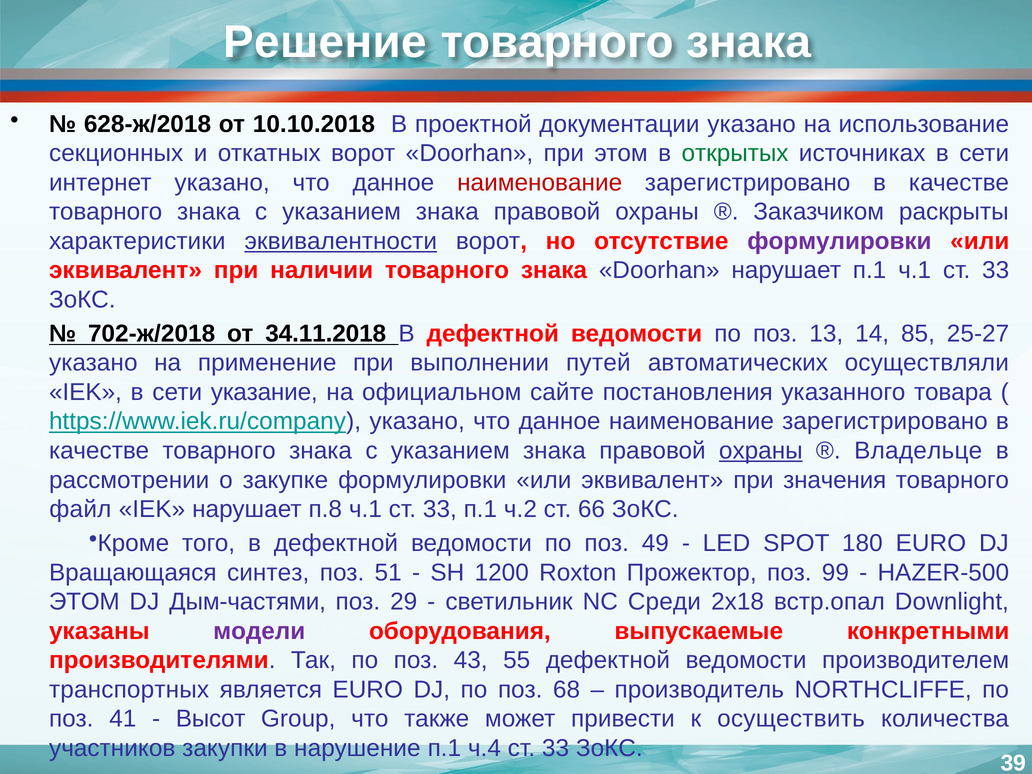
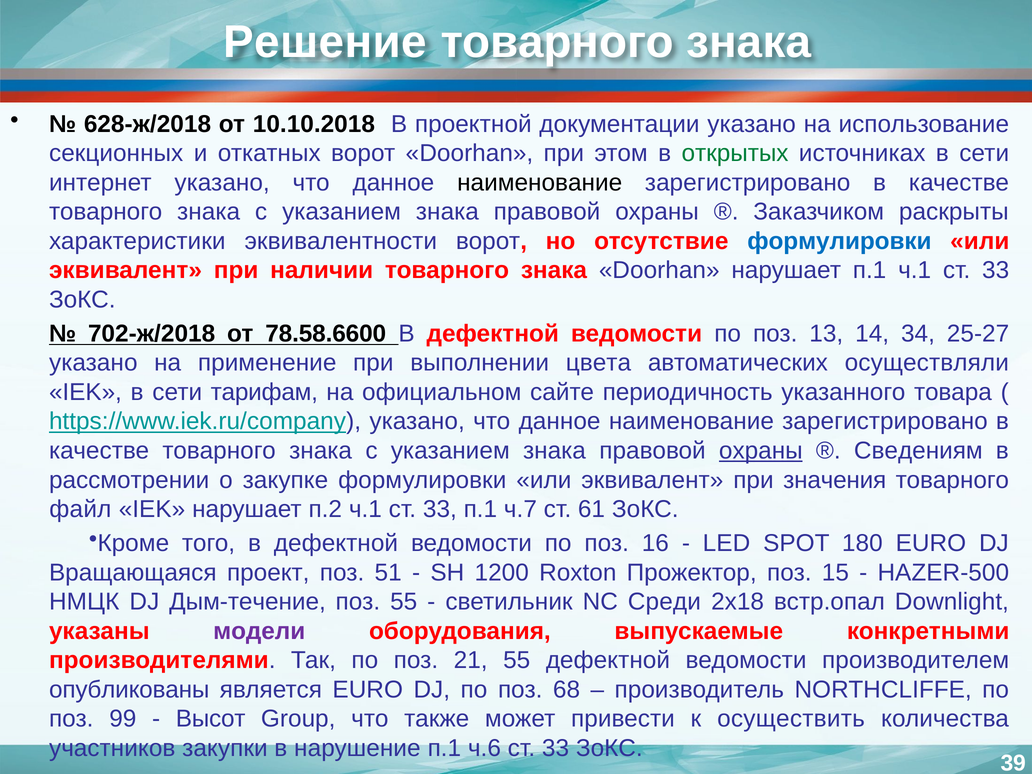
наименование colour: red -> black (540, 183)
эквивалентности underline: present -> none (341, 241)
формулировки colour: purple -> blue (839, 241)
34.11.2018: 34.11.2018 -> 78.58.6600 (326, 334)
85: 85 -> 34 (918, 334)
путей: путей -> цвета (598, 363)
указание: указание -> тарифам (264, 392)
постановления: постановления -> периодичность (688, 392)
Владельце: Владельце -> Сведениям (918, 451)
п.8: п.8 -> п.2 (325, 509)
ч.2: ч.2 -> ч.7 (520, 509)
66: 66 -> 61 (591, 509)
49: 49 -> 16 (655, 543)
синтез: синтез -> проект (268, 573)
99: 99 -> 15 (835, 573)
ЭТОМ: ЭТОМ -> НМЦК (84, 602)
Дым-частями: Дым-частями -> Дым-течение (248, 602)
поз 29: 29 -> 55 (404, 602)
43: 43 -> 21 (471, 660)
транспортных: транспортных -> опубликованы (129, 690)
41: 41 -> 99 (123, 719)
ч.4: ч.4 -> ч.6 (484, 748)
